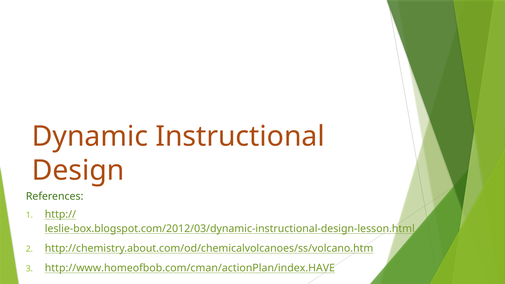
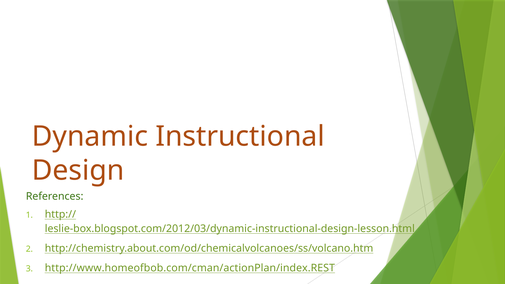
http://www.homeofbob.com/cman/actionPlan/index.HAVE: http://www.homeofbob.com/cman/actionPlan/index.HAVE -> http://www.homeofbob.com/cman/actionPlan/index.REST (190, 268)
